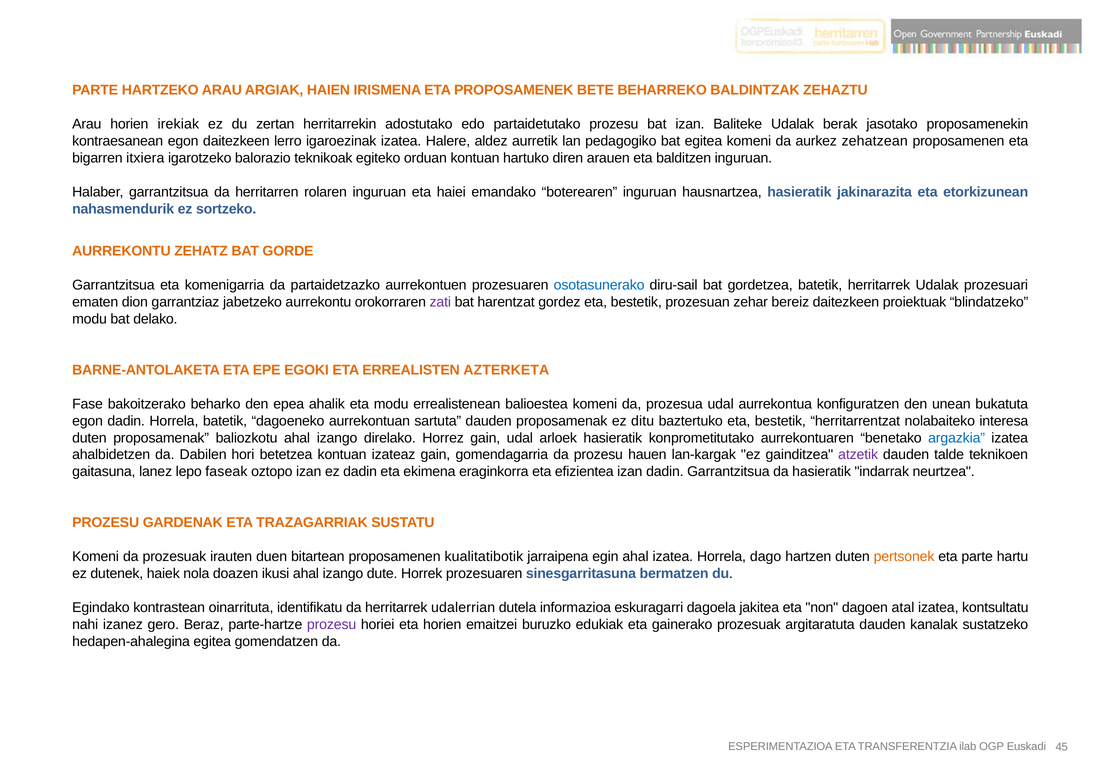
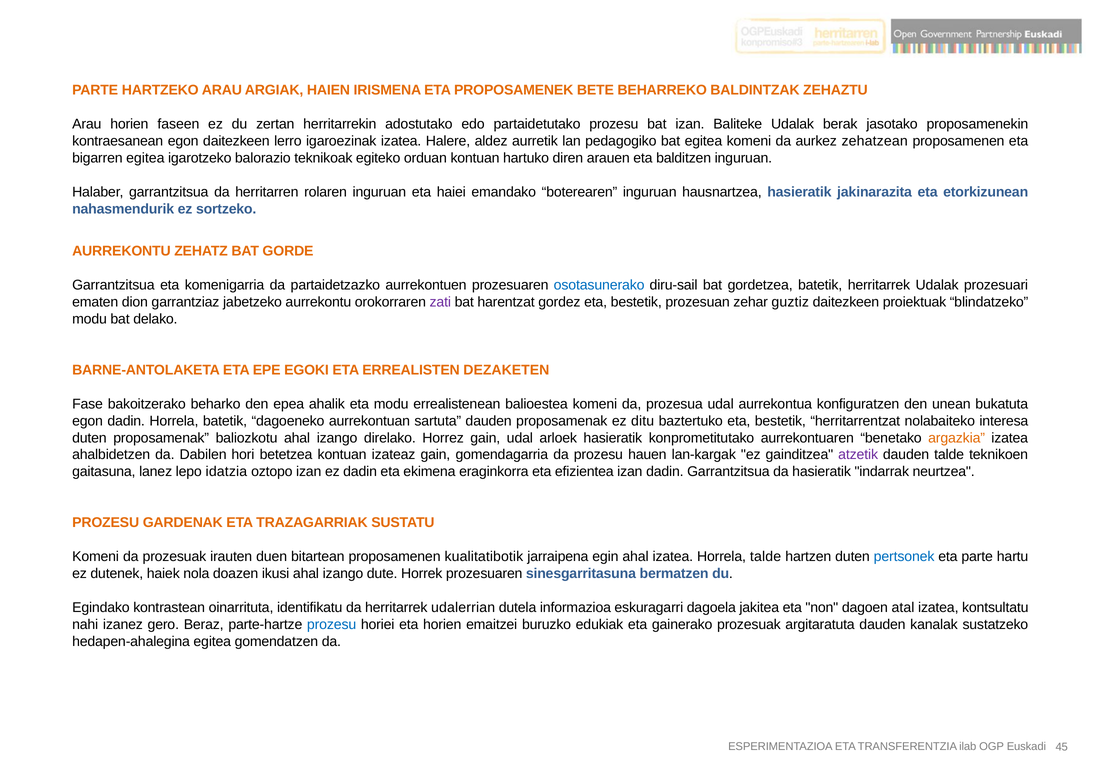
irekiak: irekiak -> faseen (178, 124)
bigarren itxiera: itxiera -> egitea (145, 158)
bereiz: bereiz -> guztiz (790, 302)
AZTERKETA: AZTERKETA -> DEZAKETEN (506, 370)
argazkia colour: blue -> orange (957, 438)
faseak: faseak -> idatzia (226, 471)
Horrela dago: dago -> talde (766, 556)
pertsonek colour: orange -> blue (904, 556)
prozesu colour: purple -> blue (332, 624)
